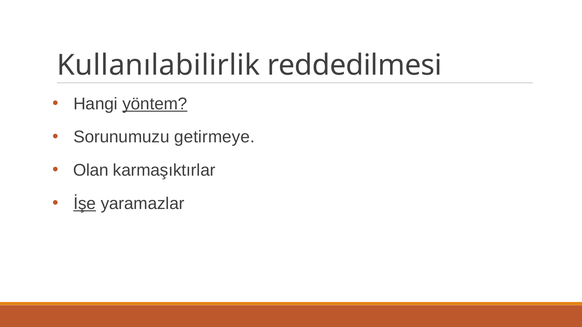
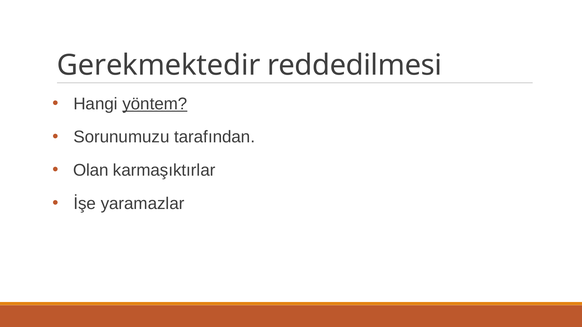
Kullanılabilirlik: Kullanılabilirlik -> Gerekmektedir (159, 65)
getirmeye: getirmeye -> tarafından (215, 137)
İşe underline: present -> none (85, 204)
